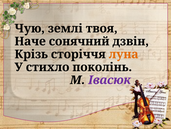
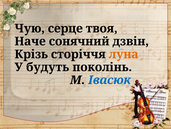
землі: землі -> серце (65, 28)
стихло: стихло -> будуть (48, 67)
Івасюк colour: purple -> blue (110, 80)
